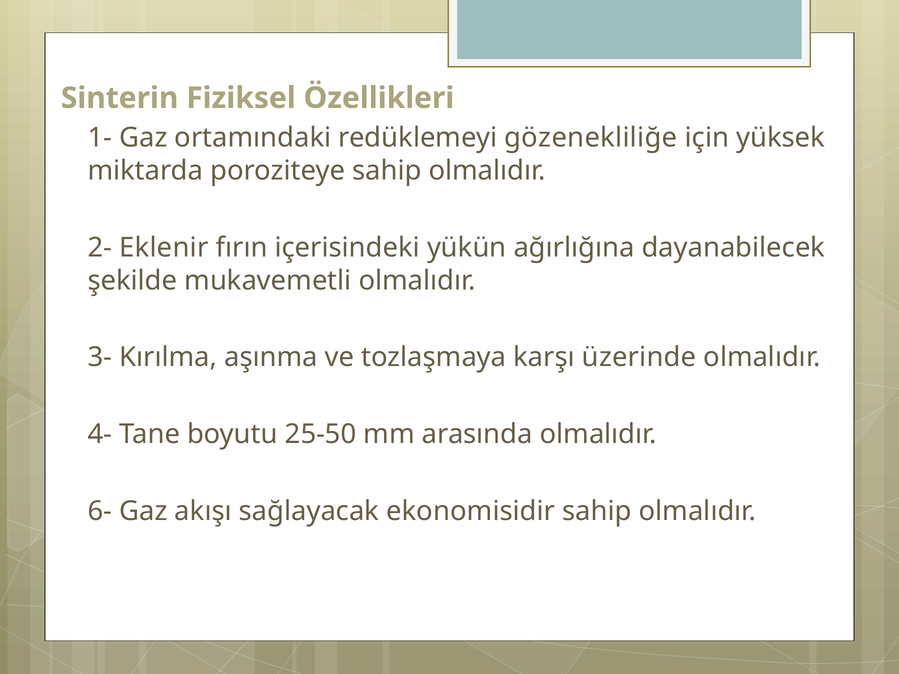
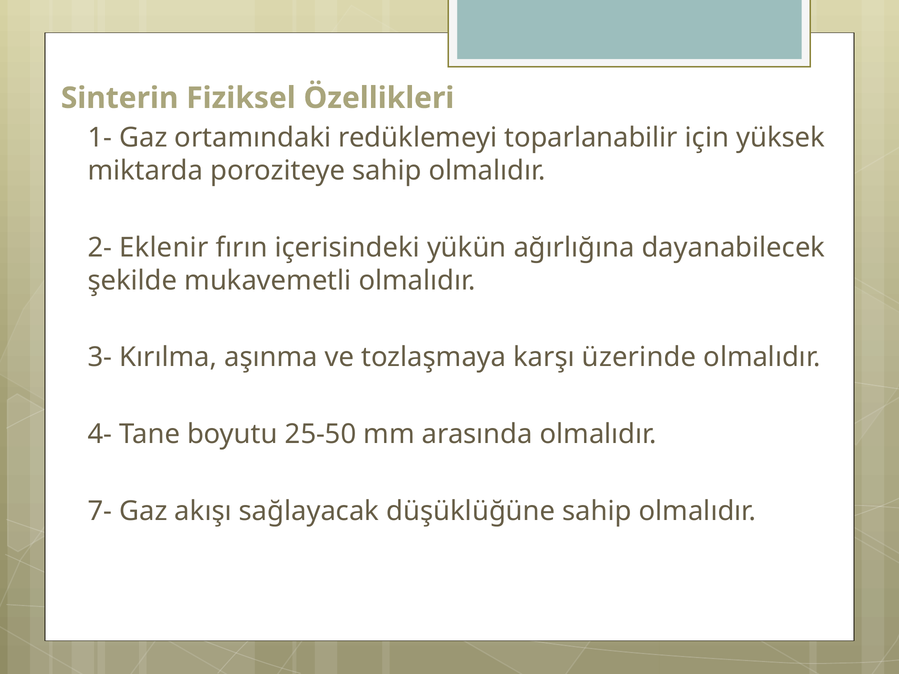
gözenekliliğe: gözenekliliğe -> toparlanabilir (591, 138)
6-: 6- -> 7- (100, 511)
ekonomisidir: ekonomisidir -> düşüklüğüne (471, 511)
